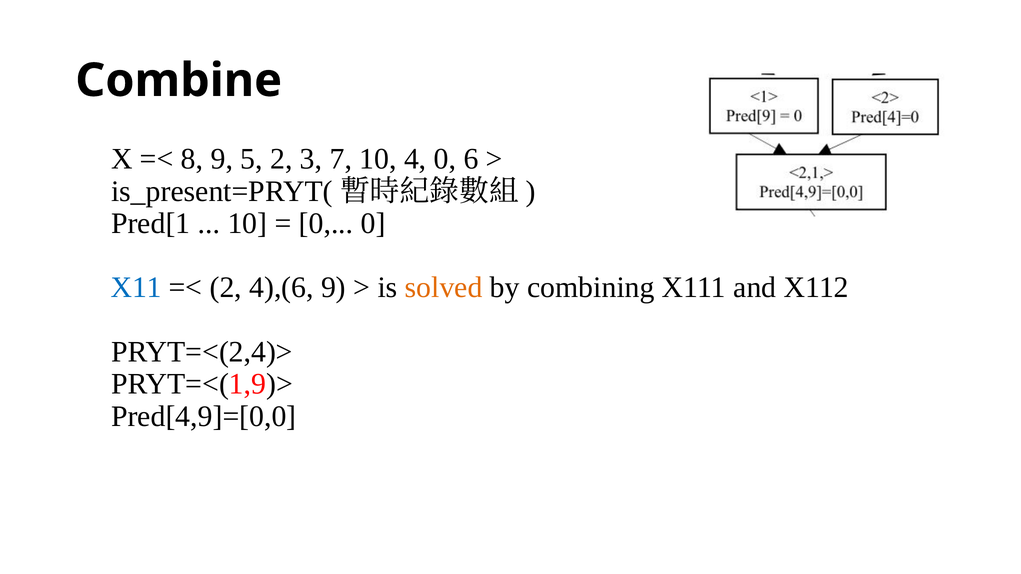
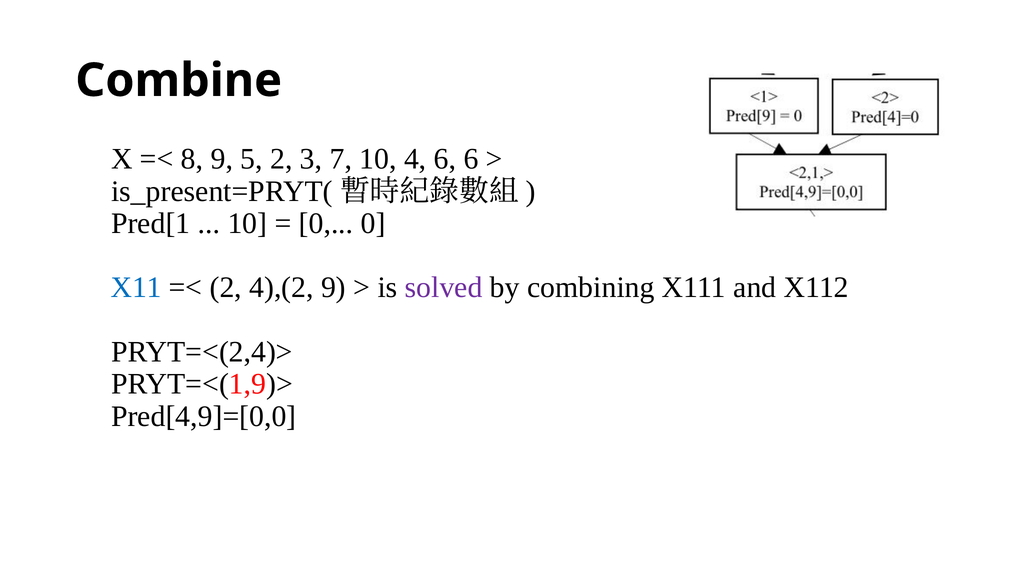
4 0: 0 -> 6 (445, 159)
4),(6: 4),(6 -> 4),(2 (281, 288)
solved colour: orange -> purple (444, 288)
